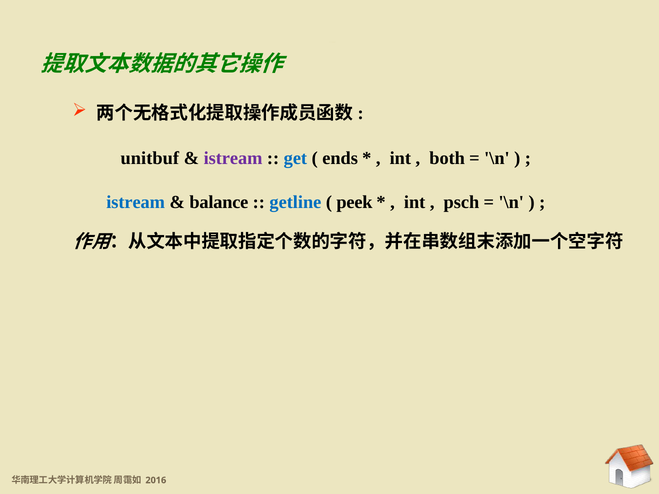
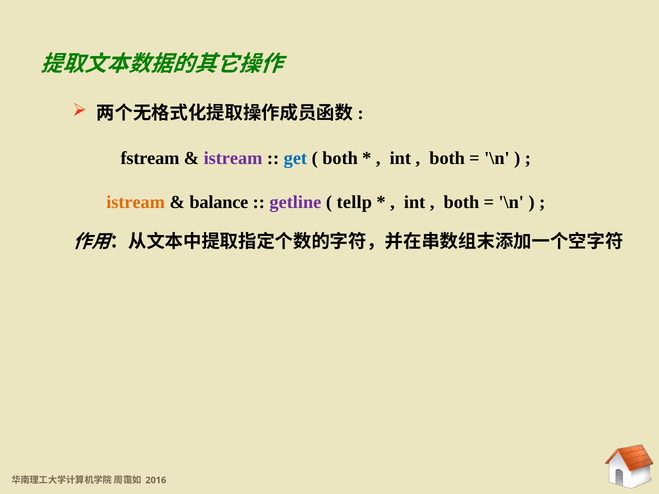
unitbuf: unitbuf -> fstream (150, 158)
ends: ends -> both (340, 158)
istream colour: blue -> orange (136, 202)
getline colour: blue -> purple (295, 202)
peek: peek -> tellp (354, 202)
psch: psch -> both (461, 202)
